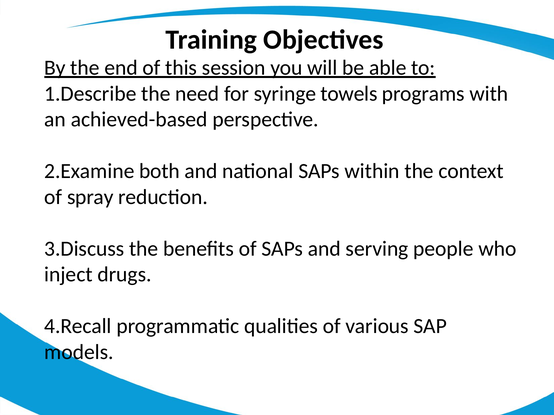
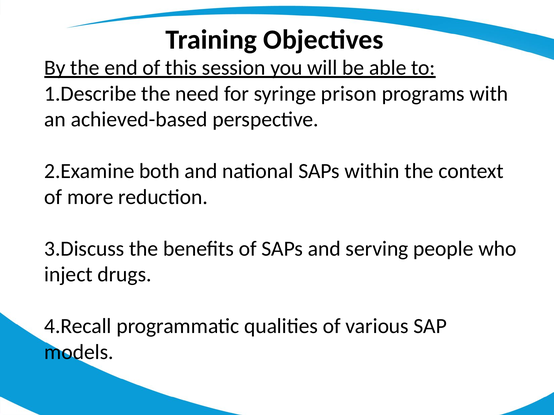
towels: towels -> prison (349, 94)
spray: spray -> more (90, 197)
